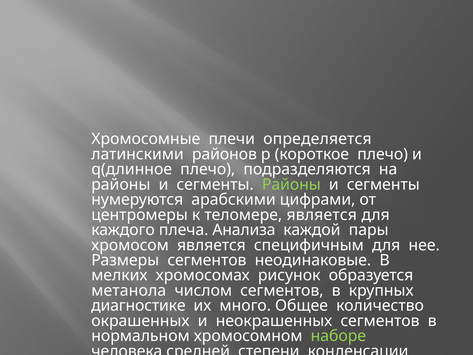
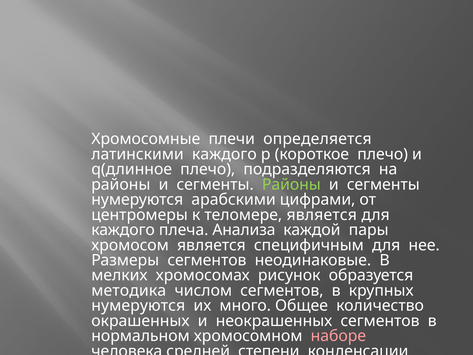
латинскими районов: районов -> каждого (224, 154)
метанола: метанола -> методика (129, 290)
диагностике: диагностике -> нумеруются (138, 306)
наборе colour: light green -> pink (338, 336)
